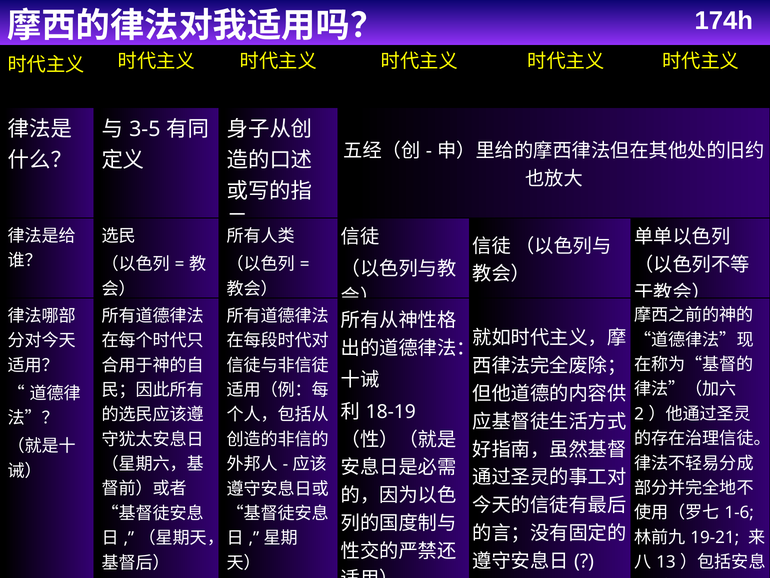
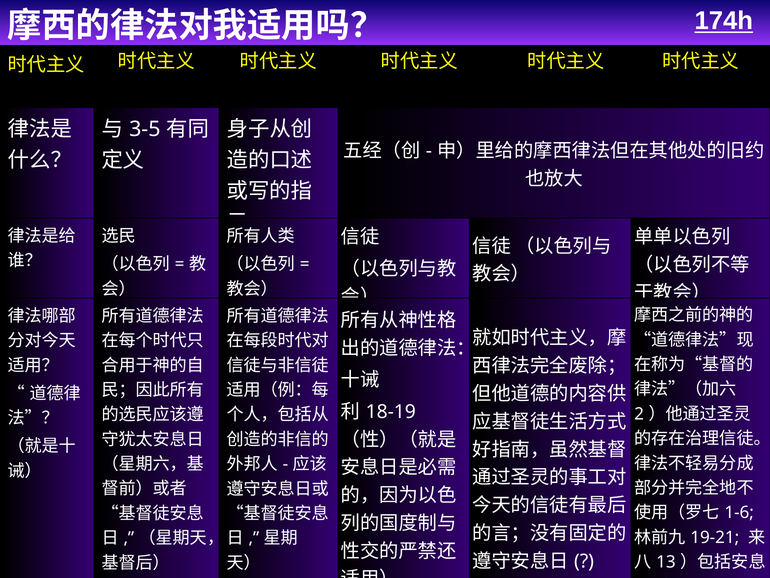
174h underline: none -> present (724, 21)
